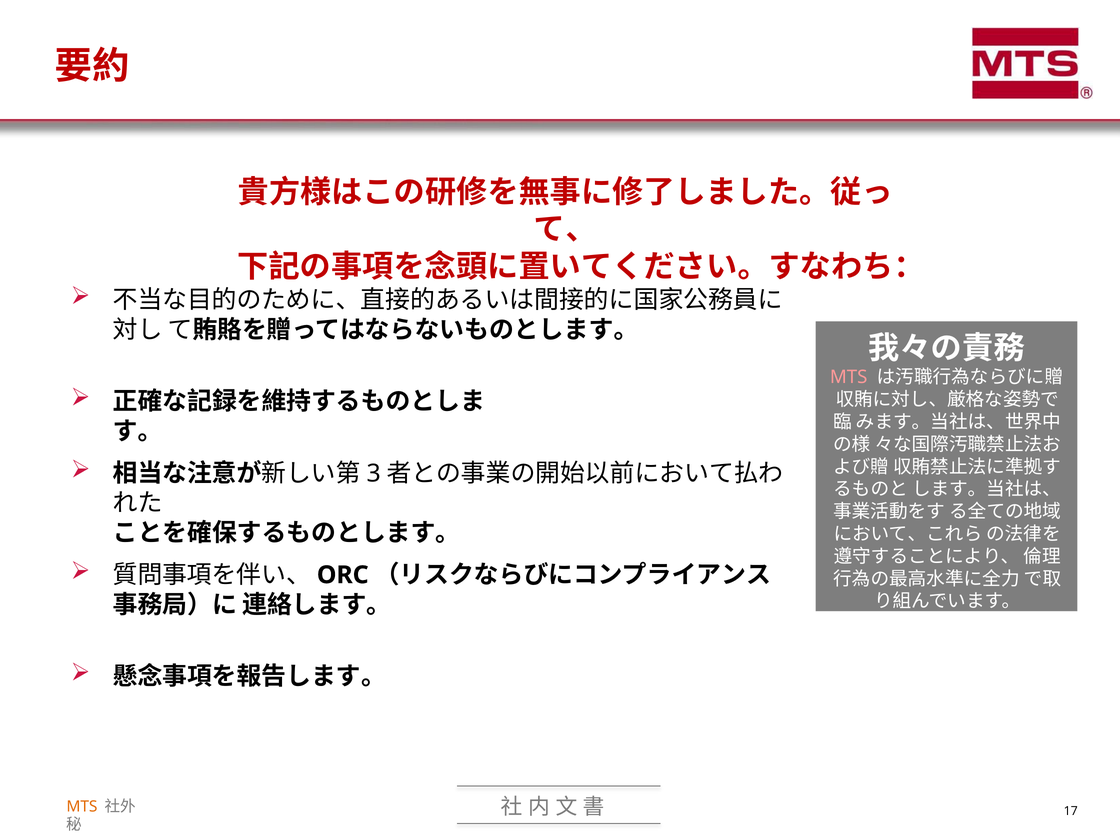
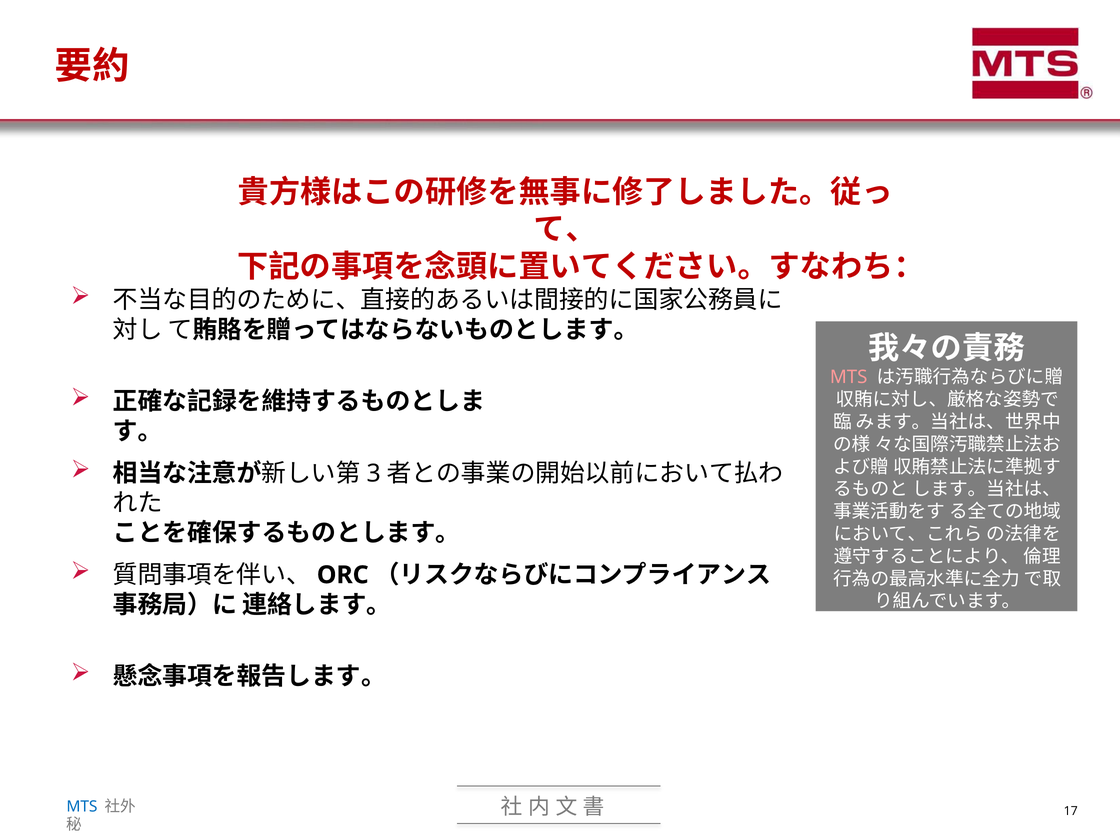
MTS colour: orange -> blue (82, 807)
